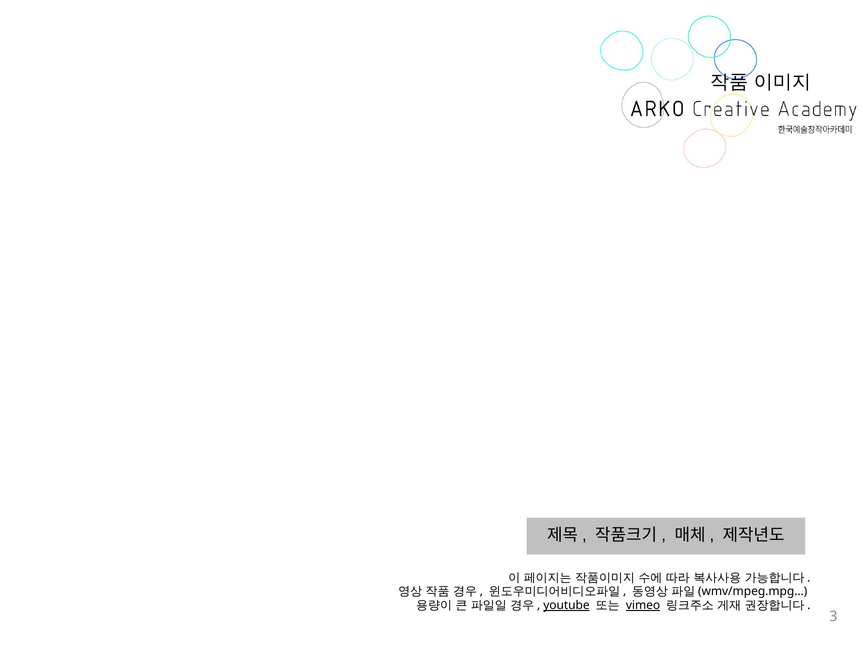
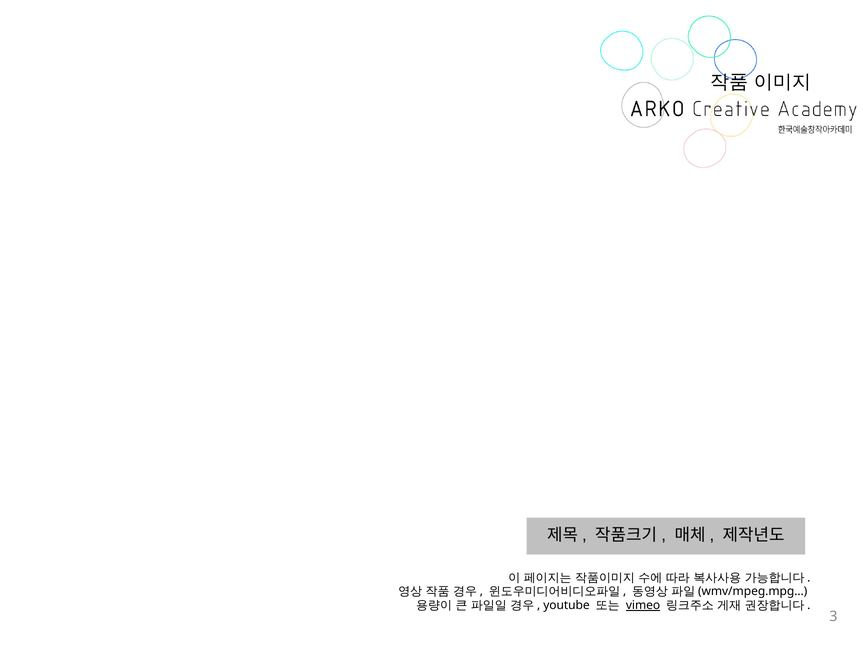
youtube underline: present -> none (566, 606)
